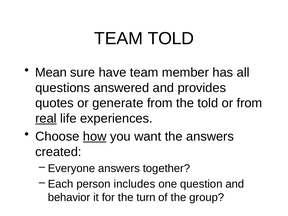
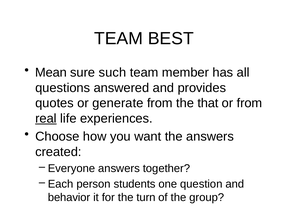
TEAM TOLD: TOLD -> BEST (171, 38)
have: have -> such (112, 72)
the told: told -> that (208, 103)
how underline: present -> none (95, 136)
includes: includes -> students (135, 184)
